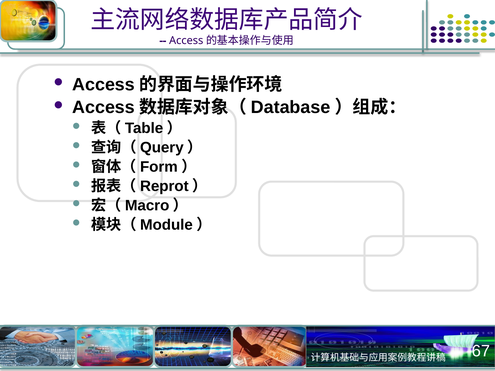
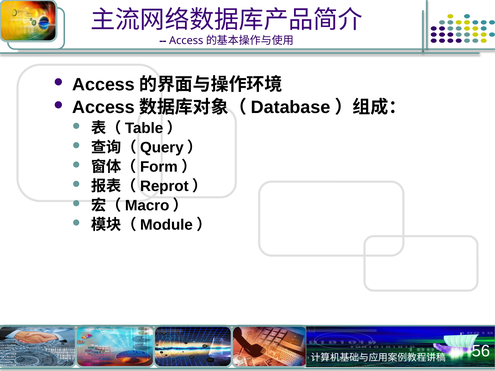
67: 67 -> 56 (481, 351)
